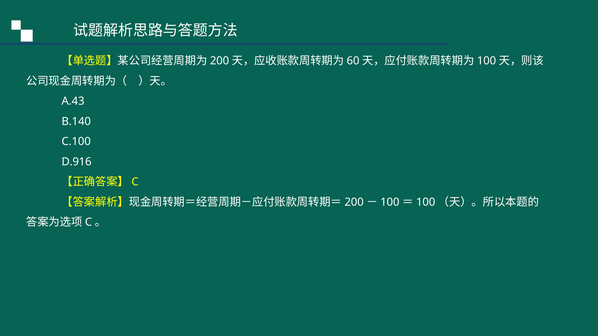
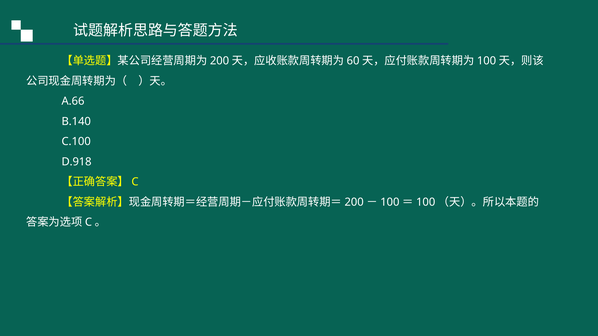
A.43: A.43 -> A.66 (73, 101)
D.916: D.916 -> D.918 (77, 162)
